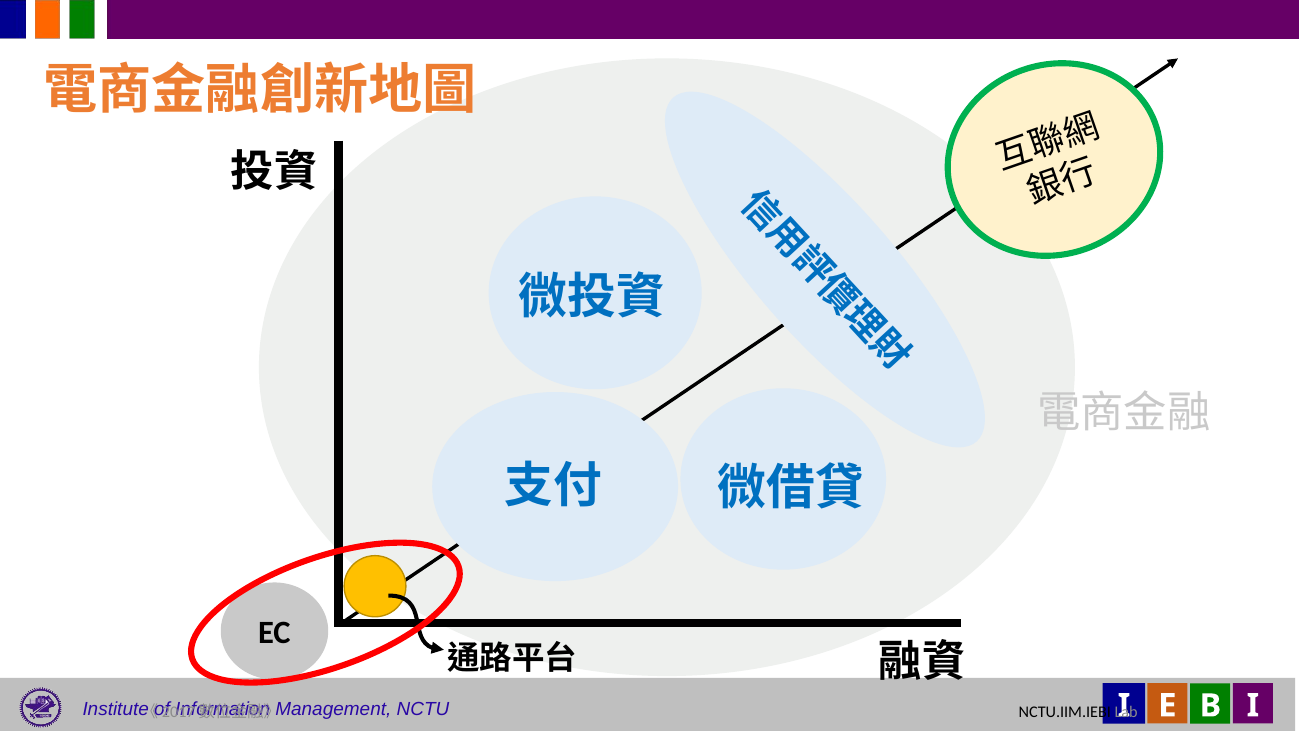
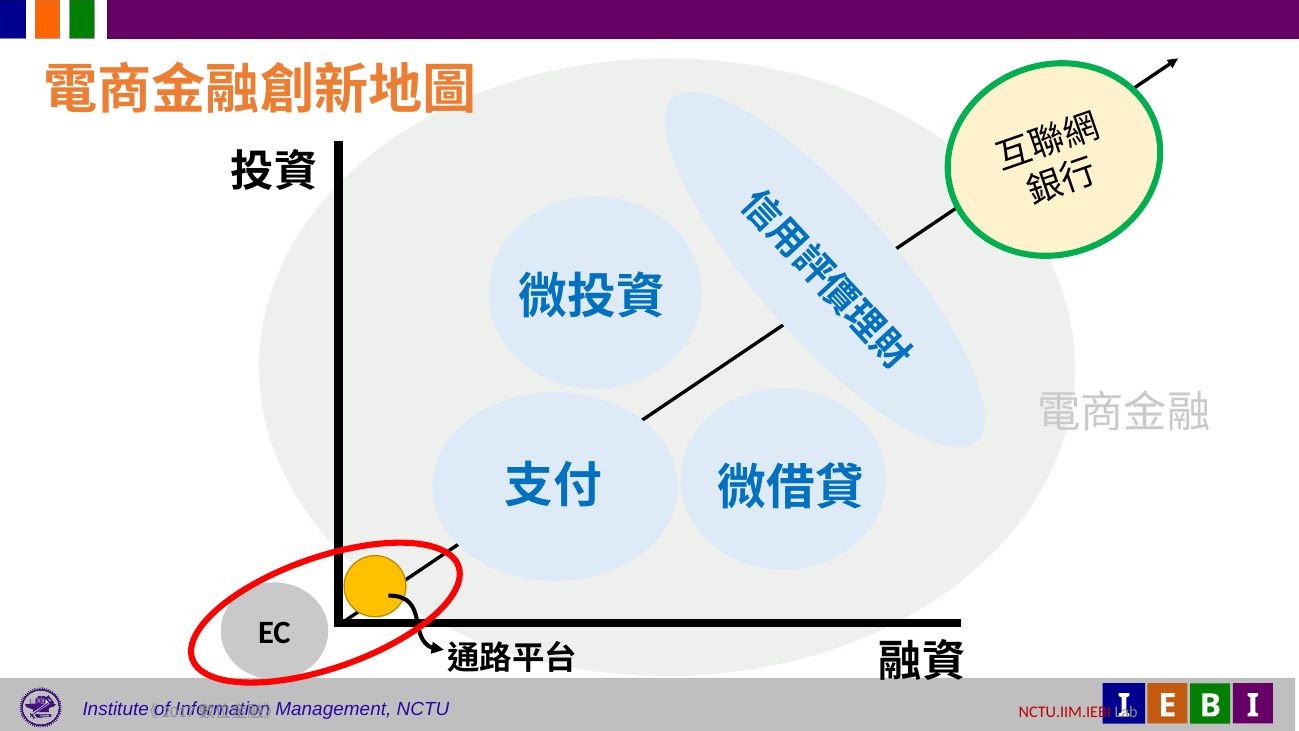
NCTU.IIM.IEBI colour: black -> red (1065, 712)
